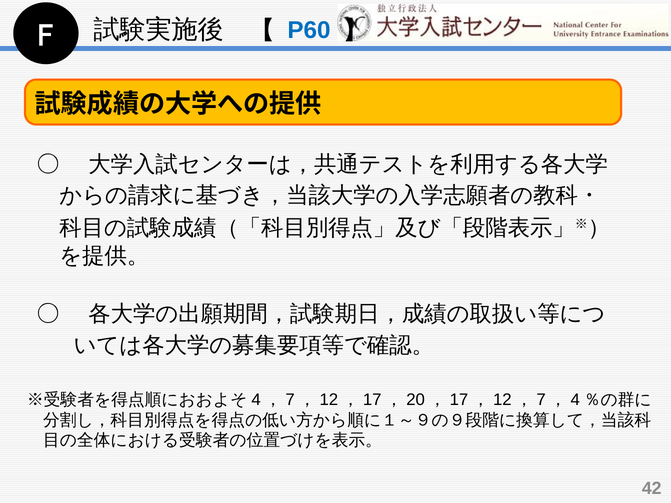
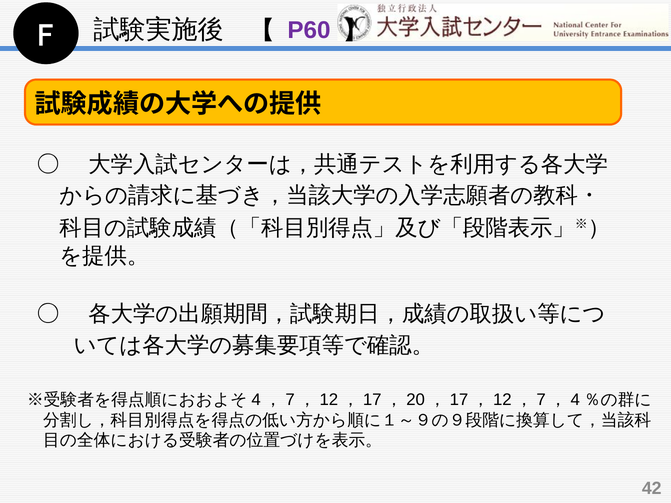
P60 colour: blue -> purple (309, 30)
